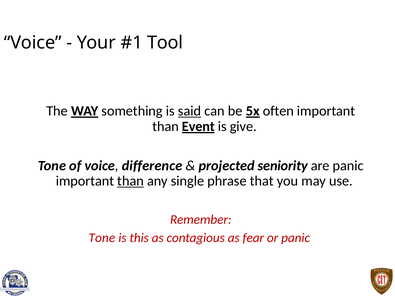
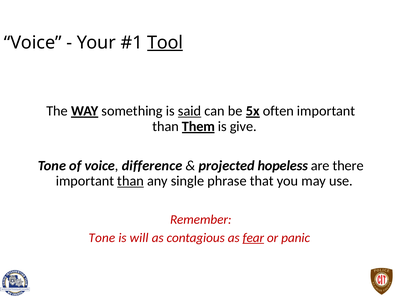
Tool underline: none -> present (165, 43)
Event: Event -> Them (198, 127)
seniority: seniority -> hopeless (283, 166)
are panic: panic -> there (348, 166)
this: this -> will (139, 238)
fear underline: none -> present (253, 238)
